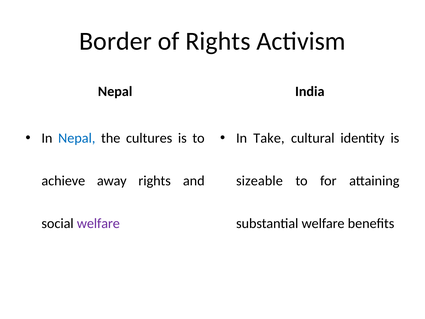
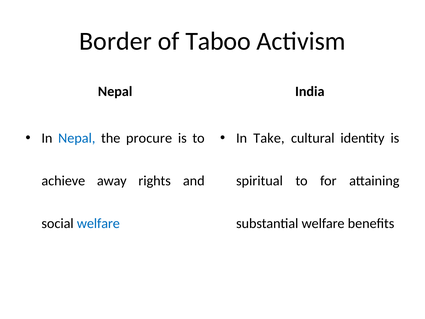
of Rights: Rights -> Taboo (218, 41)
cultures: cultures -> procure (149, 138)
sizeable: sizeable -> spiritual (259, 181)
welfare colour: purple -> blue (98, 223)
